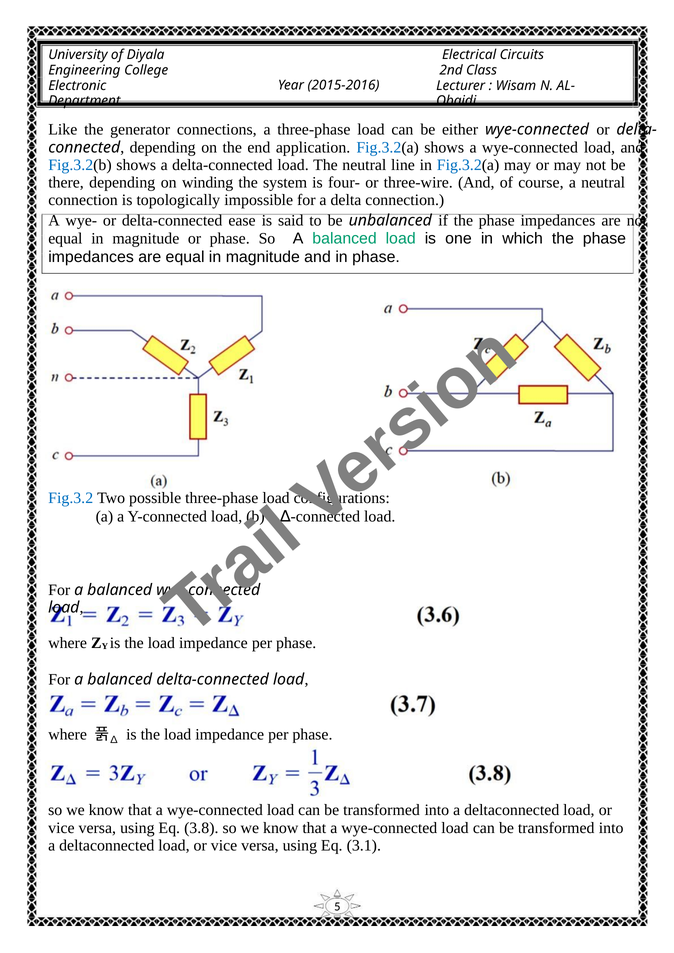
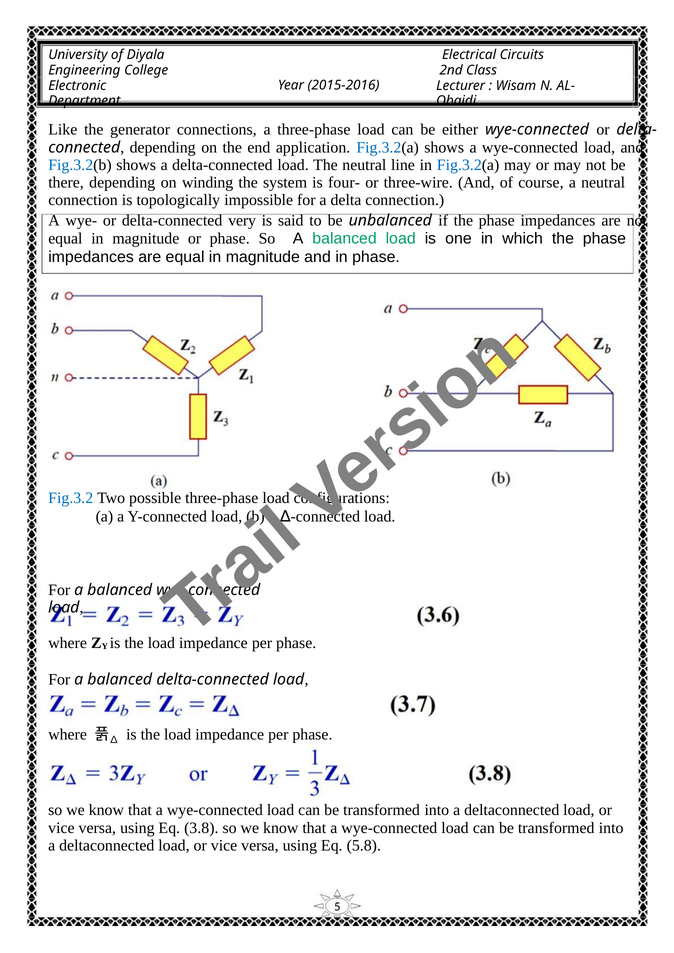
ease: ease -> very (242, 220)
3.1: 3.1 -> 5.8 (364, 845)
